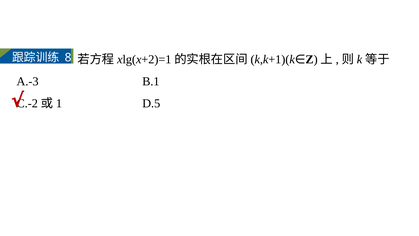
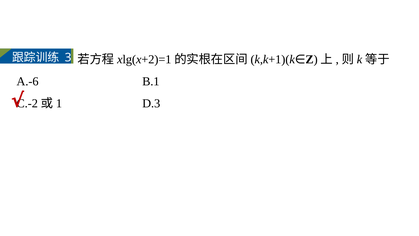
8: 8 -> 3 (68, 57)
A.-3: A.-3 -> A.-6 (28, 81)
D.5: D.5 -> D.3 (151, 103)
